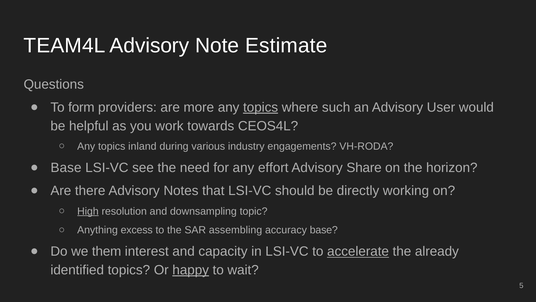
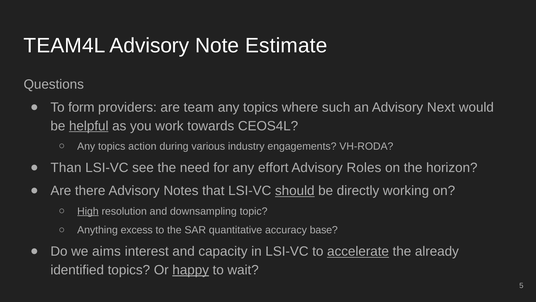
more: more -> team (199, 107)
topics underline: present -> none (261, 107)
User: User -> Next (441, 107)
helpful underline: none -> present (89, 126)
inland: inland -> action (142, 146)
Base: Base -> Than (66, 168)
Share: Share -> Roles (364, 168)
should underline: none -> present (295, 191)
assembling: assembling -> quantitative (236, 230)
them: them -> aims (106, 251)
